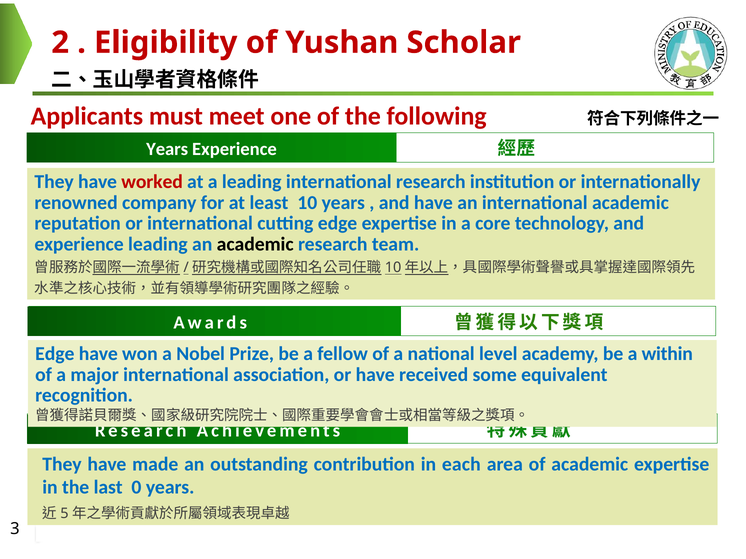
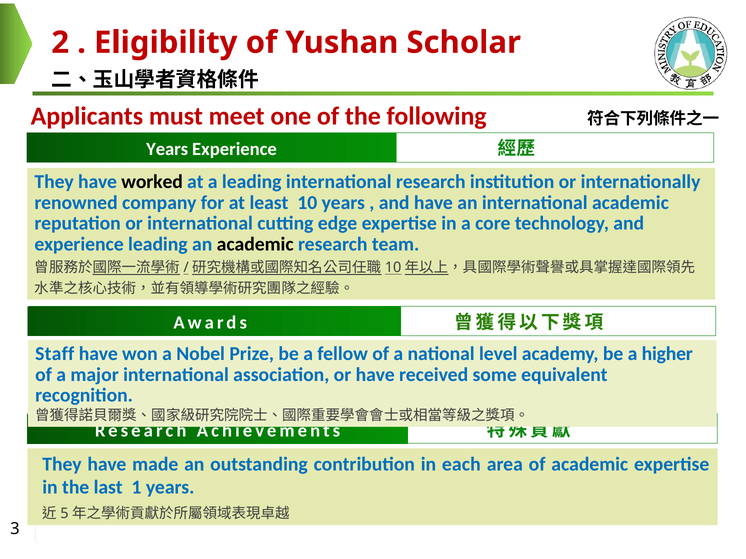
worked colour: red -> black (152, 182)
Edge: Edge -> Staff (55, 354)
within: within -> higher (667, 354)
0: 0 -> 1 (136, 488)
